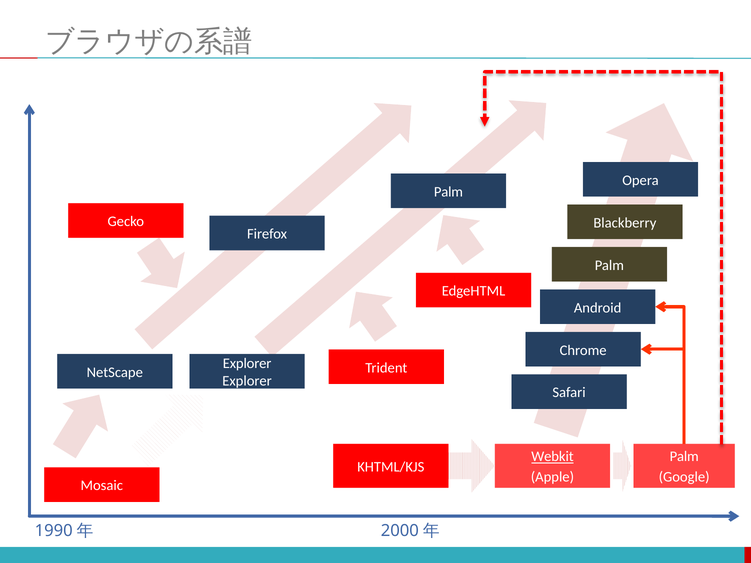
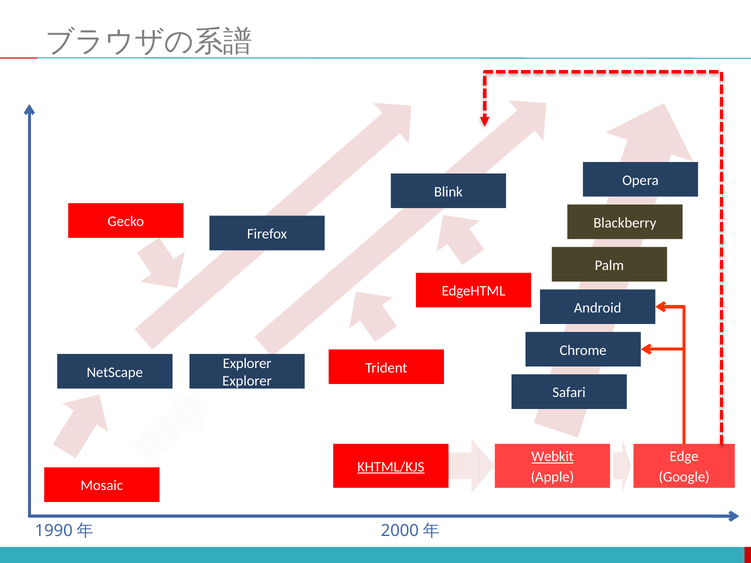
Palm: Palm -> Blink (448, 192)
Palm: Palm -> Edge (684, 457)
KHTML/KJS underline: none -> present (391, 467)
